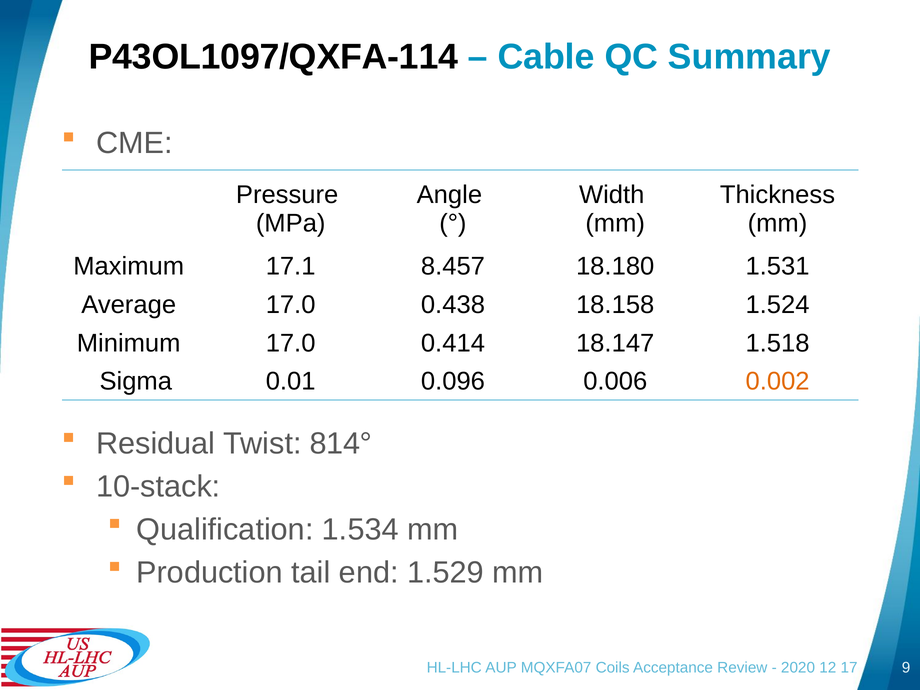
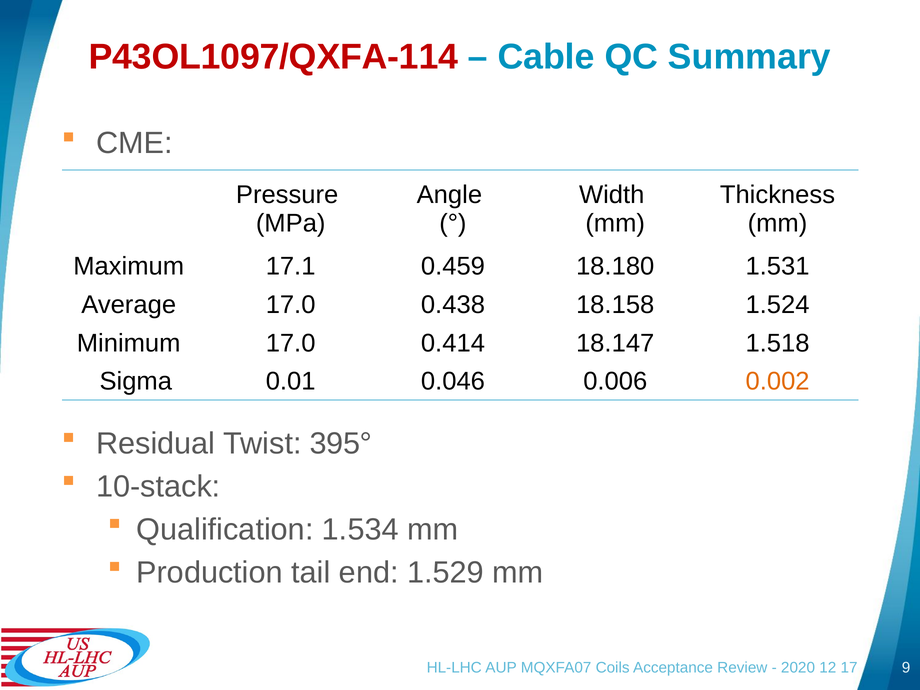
P43OL1097/QXFA-114 colour: black -> red (273, 57)
8.457: 8.457 -> 0.459 (453, 266)
0.096: 0.096 -> 0.046 (453, 381)
814°: 814° -> 395° (341, 444)
